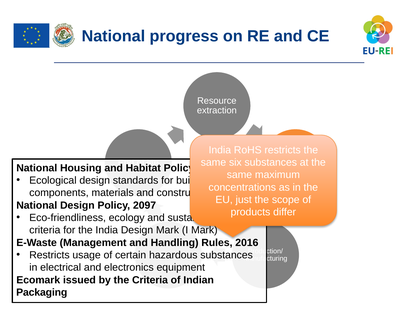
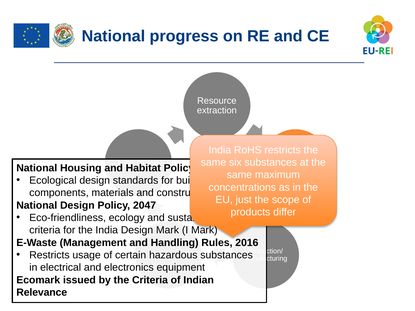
2097: 2097 -> 2047 (145, 205)
Packaging: Packaging -> Relevance (42, 293)
